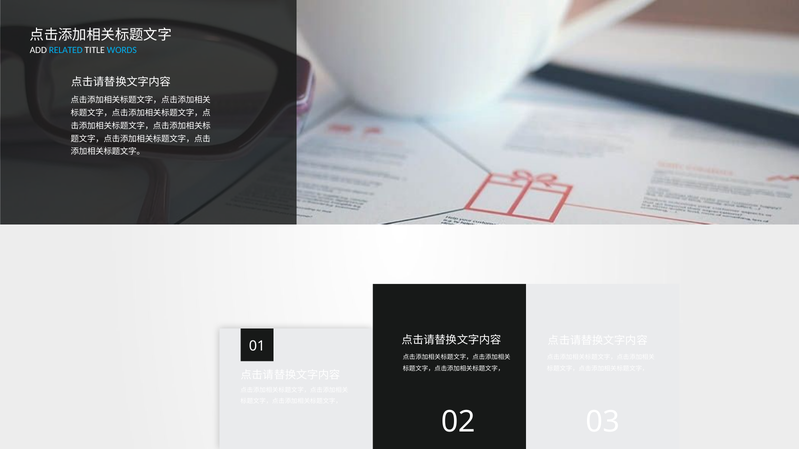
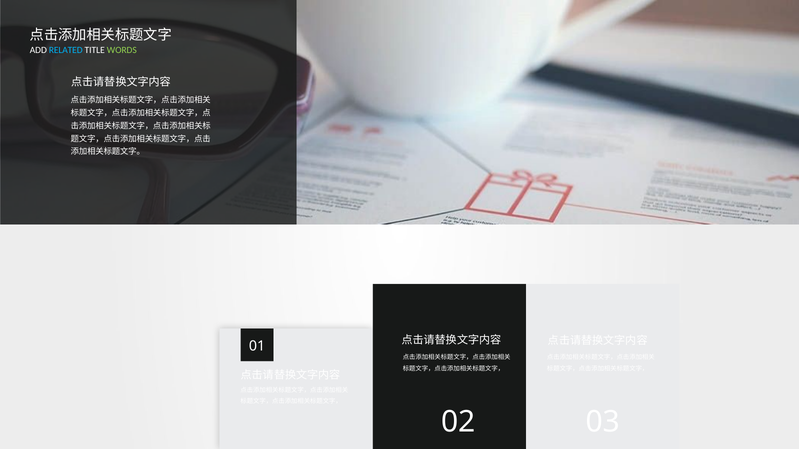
WORDS colour: light blue -> light green (122, 50)
